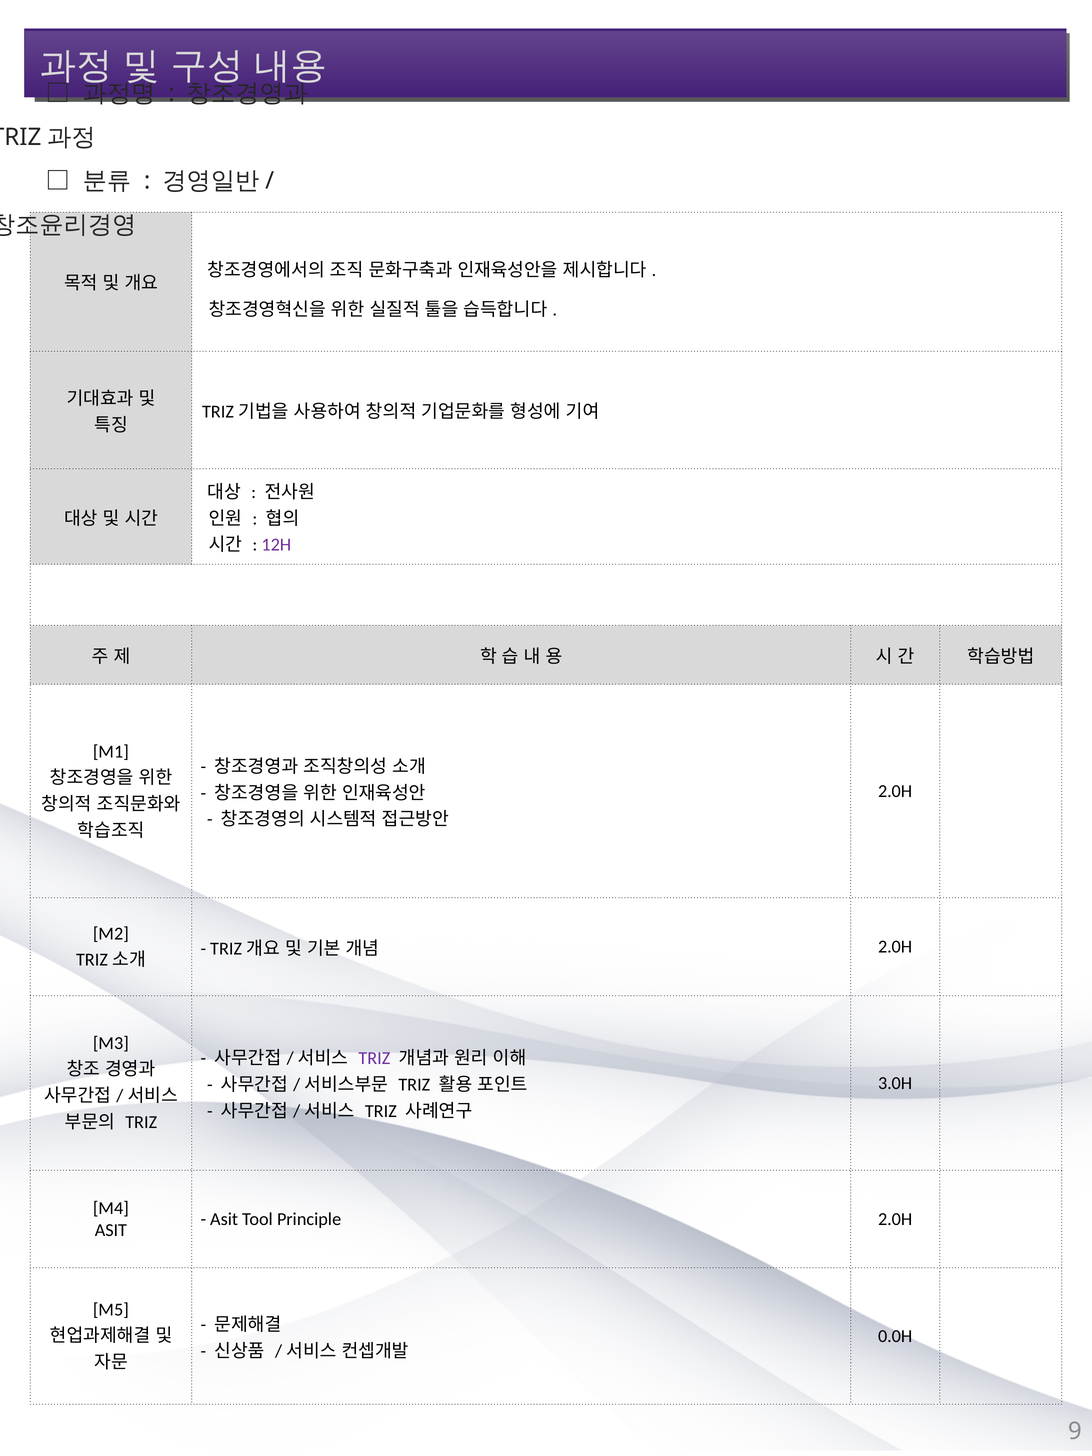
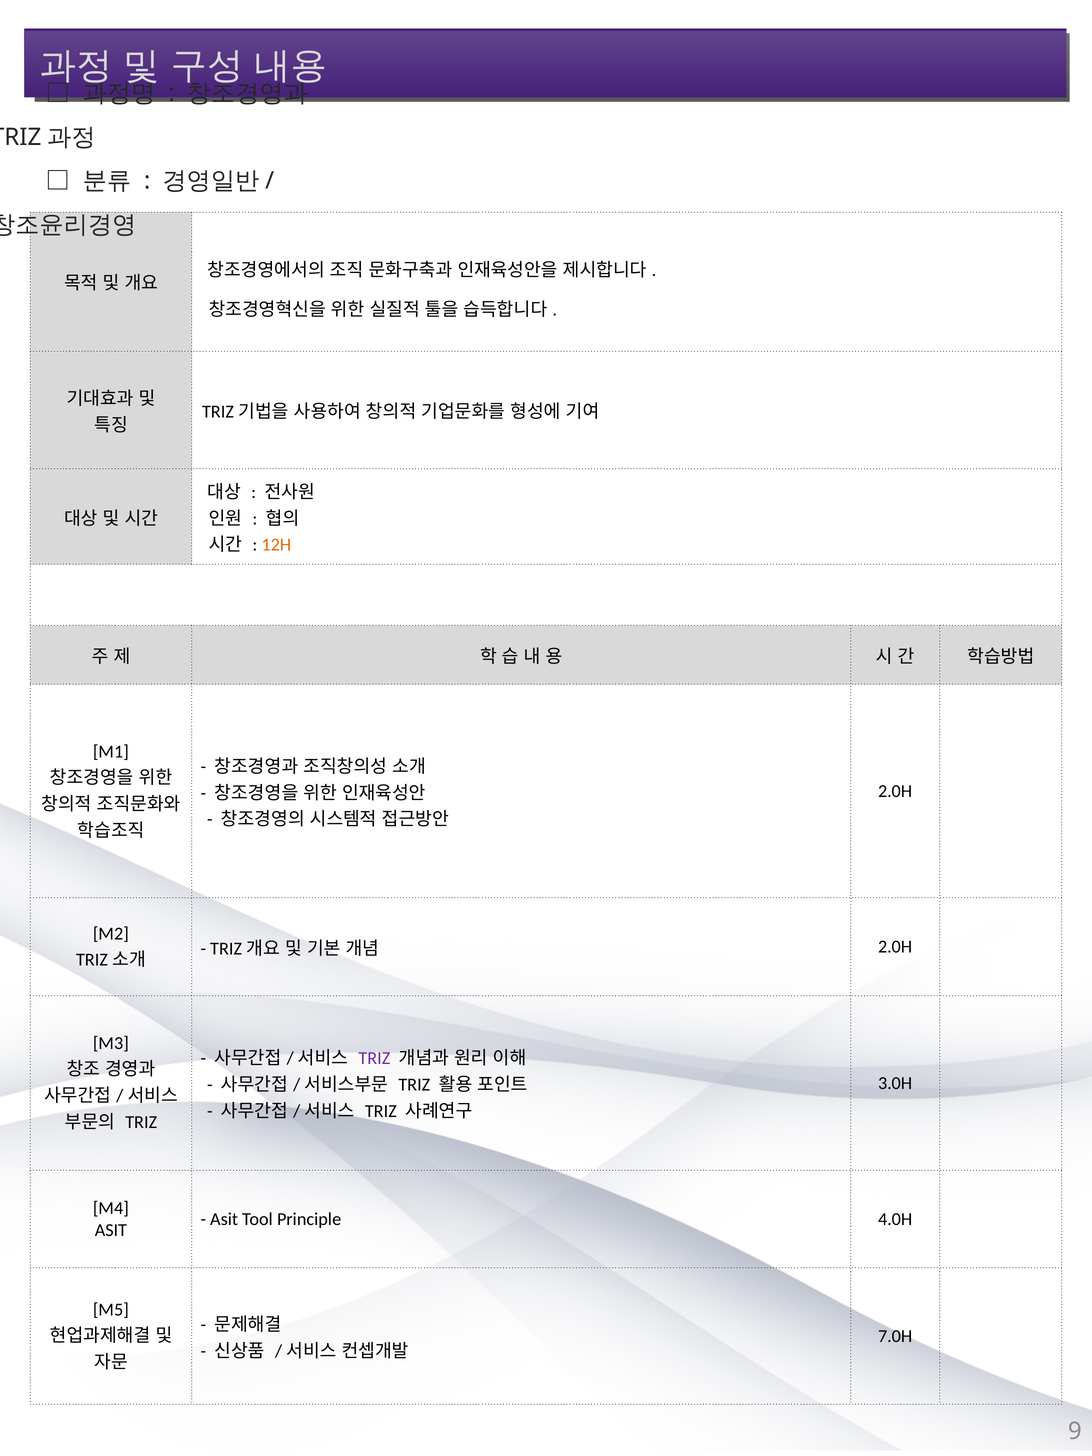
12H colour: purple -> orange (276, 545)
Principle 2.0H: 2.0H -> 4.0H (895, 1219)
0.0H: 0.0H -> 7.0H (895, 1336)
